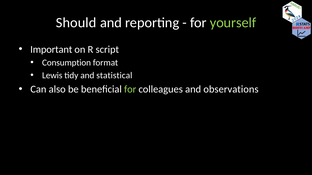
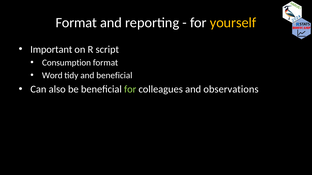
Should: Should -> Format (76, 23)
yourself colour: light green -> yellow (233, 23)
Lewis: Lewis -> Word (52, 76)
and statistical: statistical -> beneficial (114, 76)
